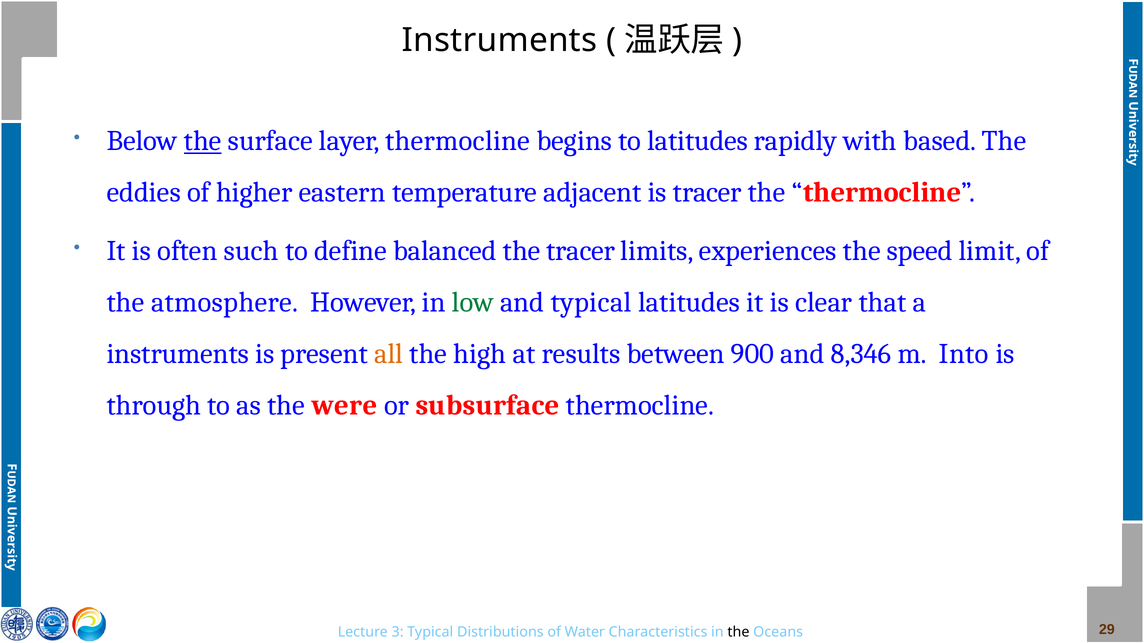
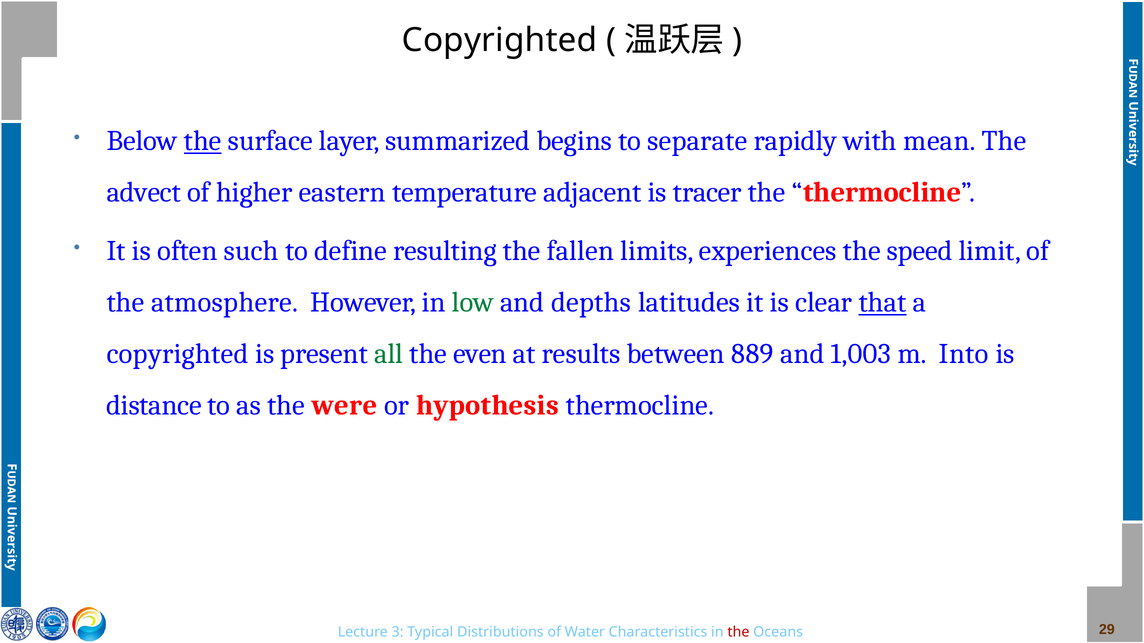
Instruments: Instruments -> Copyrighted (500, 41)
layer thermocline: thermocline -> summarized (458, 141)
to latitudes: latitudes -> separate (697, 141)
based: based -> mean (940, 141)
eddies: eddies -> advect (144, 193)
balanced: balanced -> resulting (445, 251)
the tracer: tracer -> fallen (580, 251)
and typical: typical -> depths (591, 303)
that underline: none -> present (882, 303)
instruments: instruments -> copyrighted (178, 354)
all colour: orange -> green (389, 354)
high: high -> even (480, 354)
900: 900 -> 889 (752, 354)
8,346: 8,346 -> 1,003 (861, 354)
through: through -> distance (154, 406)
subsurface: subsurface -> hypothesis (487, 406)
the colour: black -> red (738, 633)
